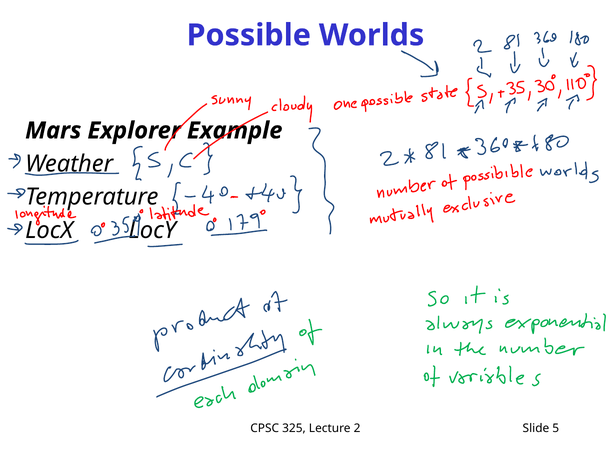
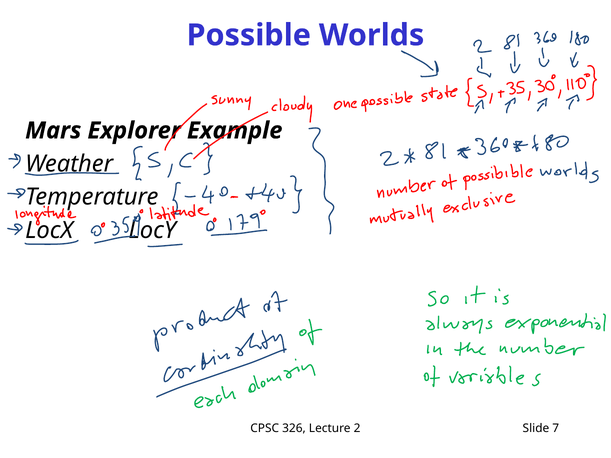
325: 325 -> 326 (294, 429)
5: 5 -> 7 (556, 429)
